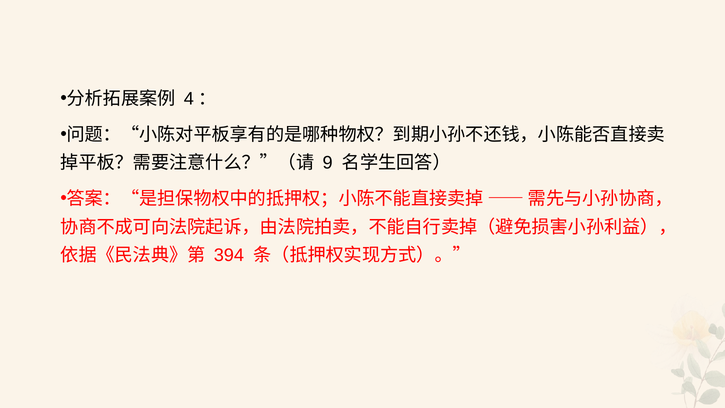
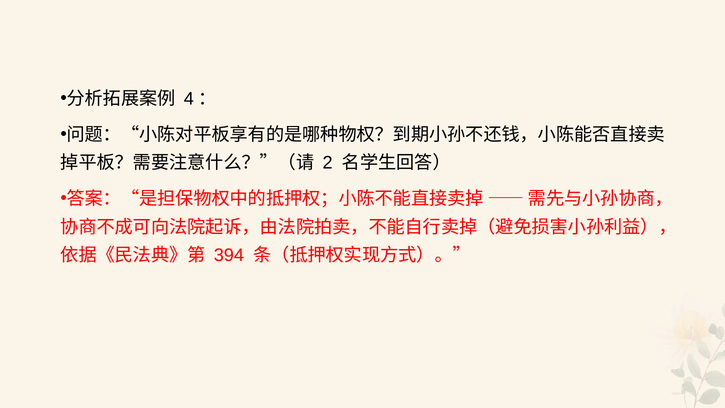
9: 9 -> 2 (328, 163)
